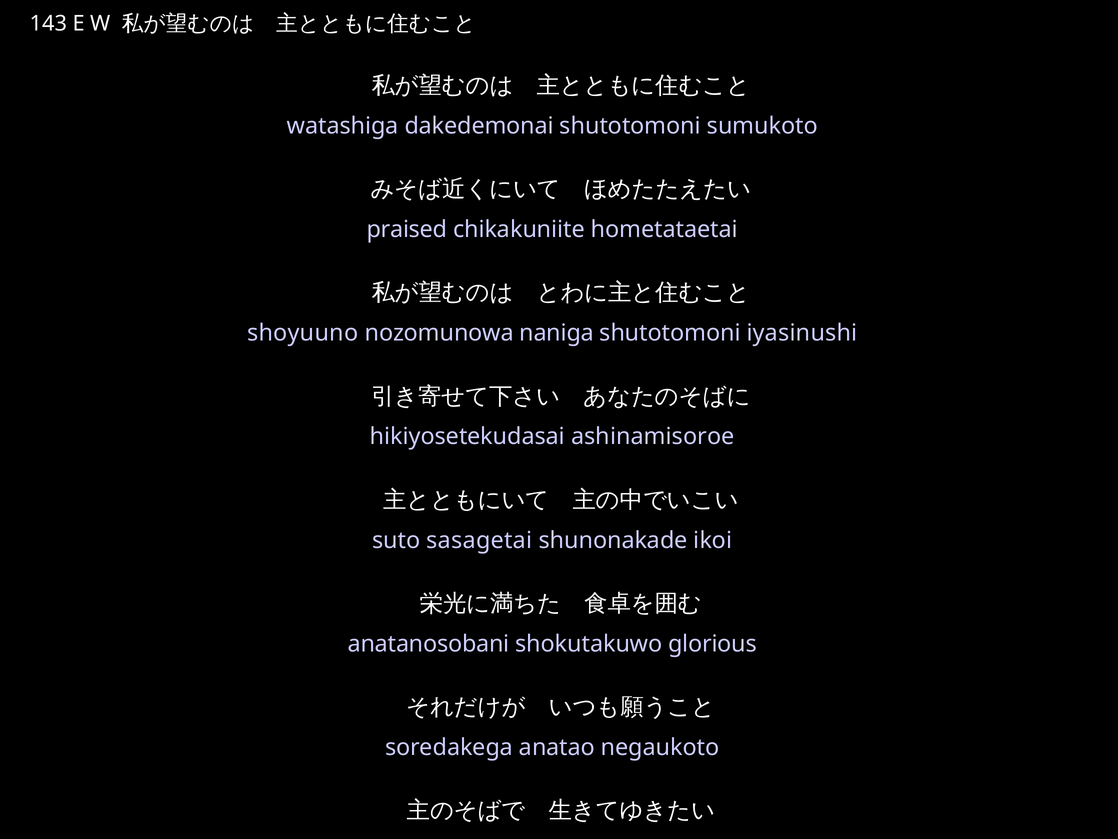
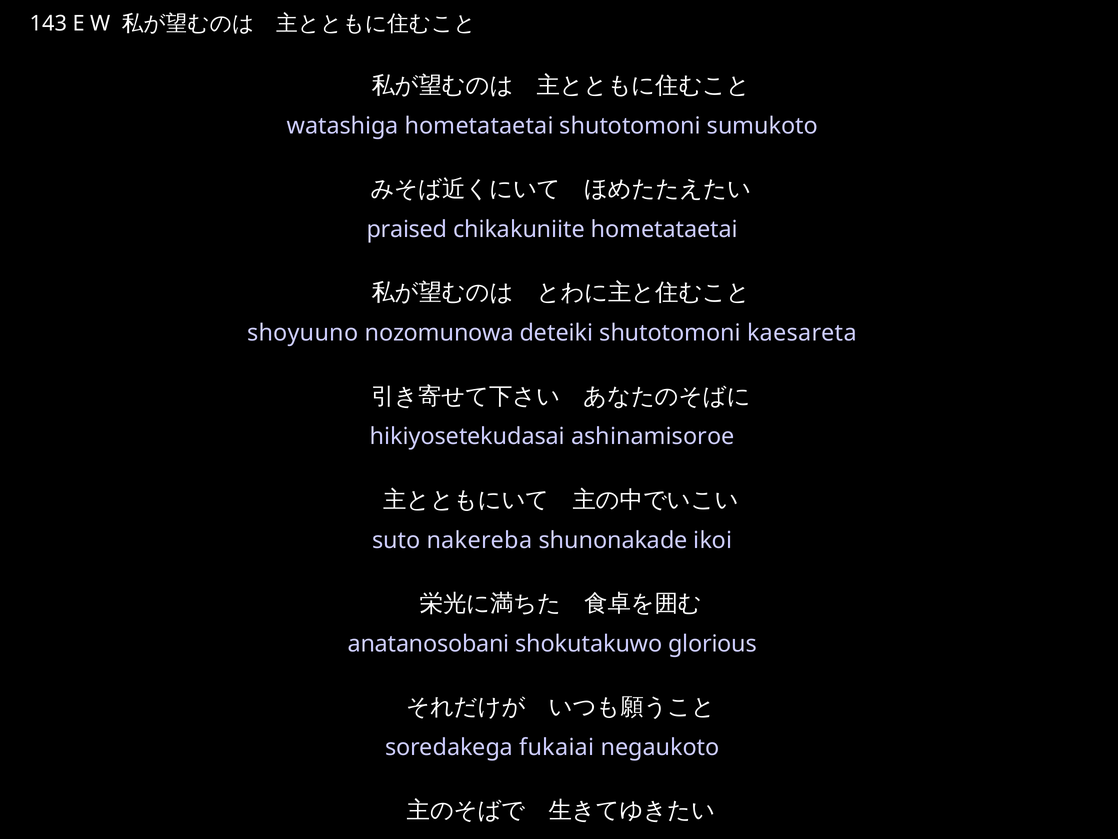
watashiga dakedemonai: dakedemonai -> hometataetai (479, 126)
naniga: naniga -> deteiki (556, 333)
iyasinushi: iyasinushi -> kaesareta (802, 333)
sasagetai: sasagetai -> nakereba (479, 540)
anatao: anatao -> fukaiai (557, 747)
